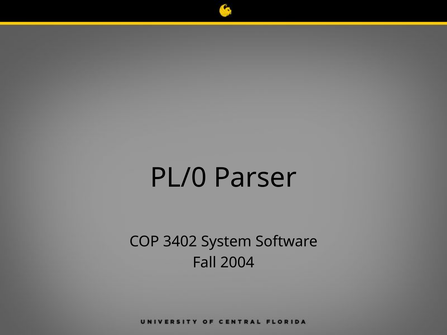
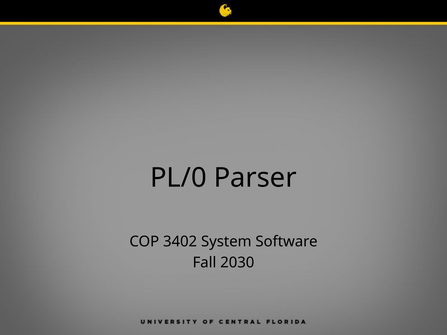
2004: 2004 -> 2030 (237, 263)
